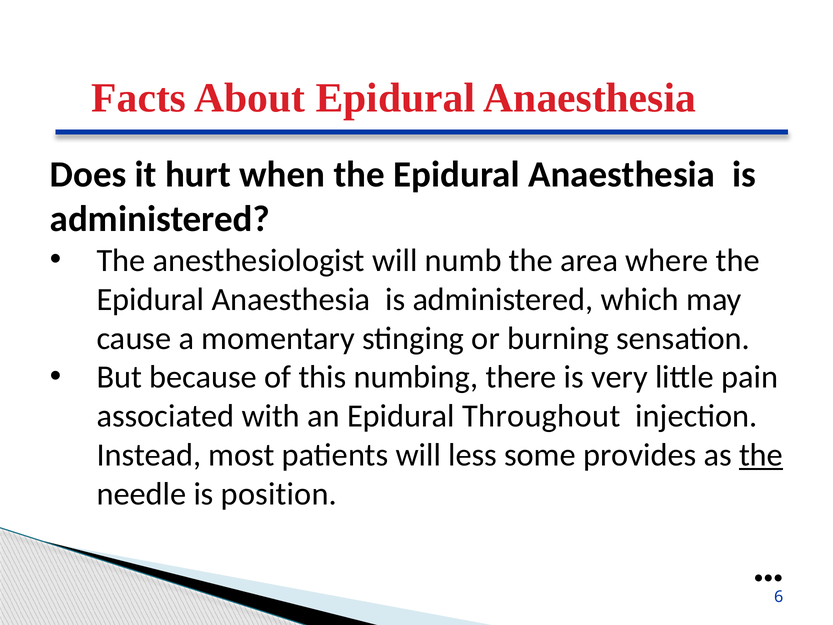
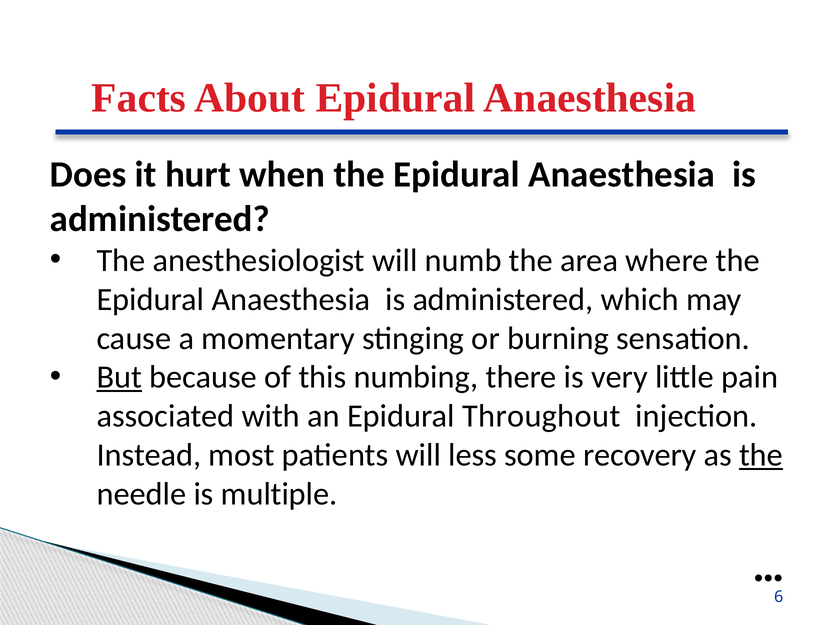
But underline: none -> present (119, 377)
provides: provides -> recovery (640, 455)
position: position -> multiple (279, 494)
